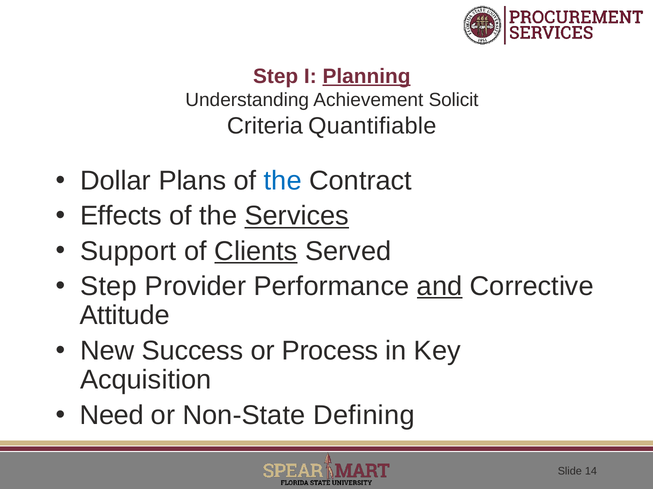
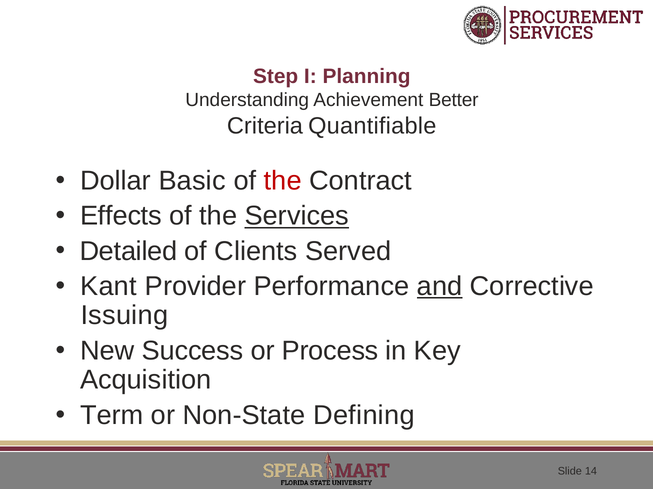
Planning underline: present -> none (367, 76)
Solicit: Solicit -> Better (454, 100)
Plans: Plans -> Basic (192, 181)
the colour: blue -> red (283, 181)
Support: Support -> Detailed (128, 251)
Clients underline: present -> none (256, 251)
Step: Step -> Kant (109, 287)
Attitude: Attitude -> Issuing (124, 316)
Need: Need -> Term (112, 416)
